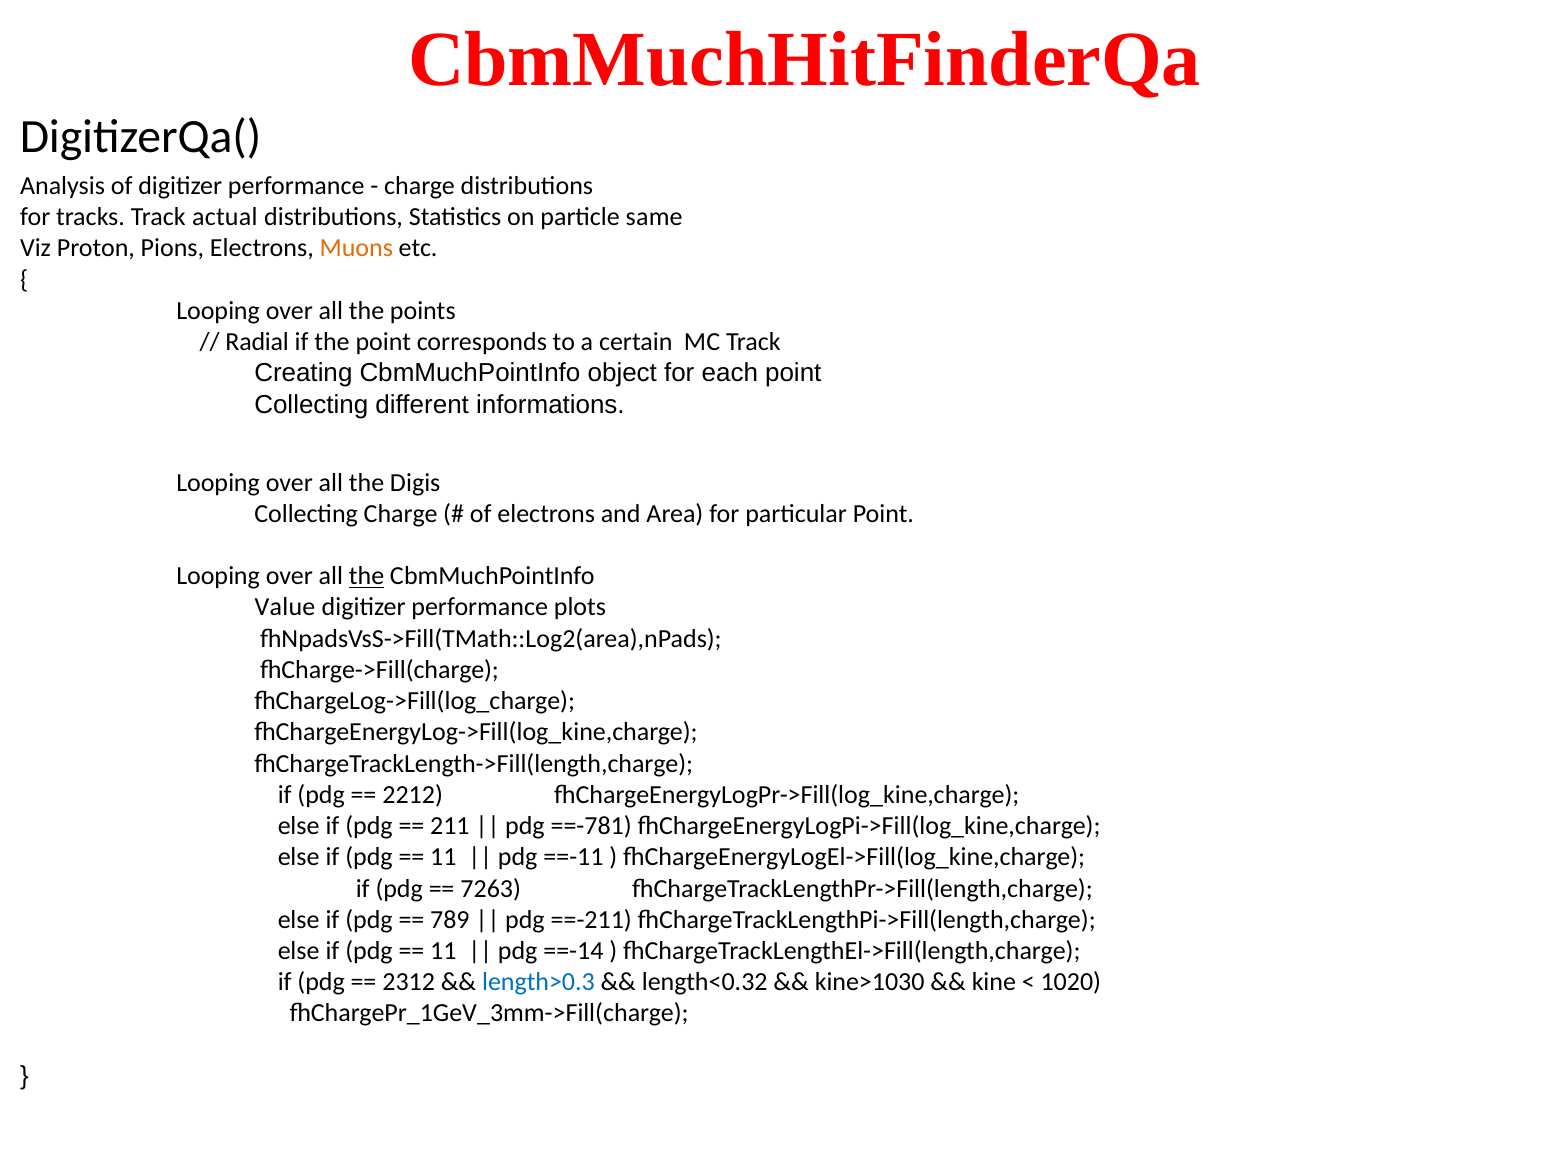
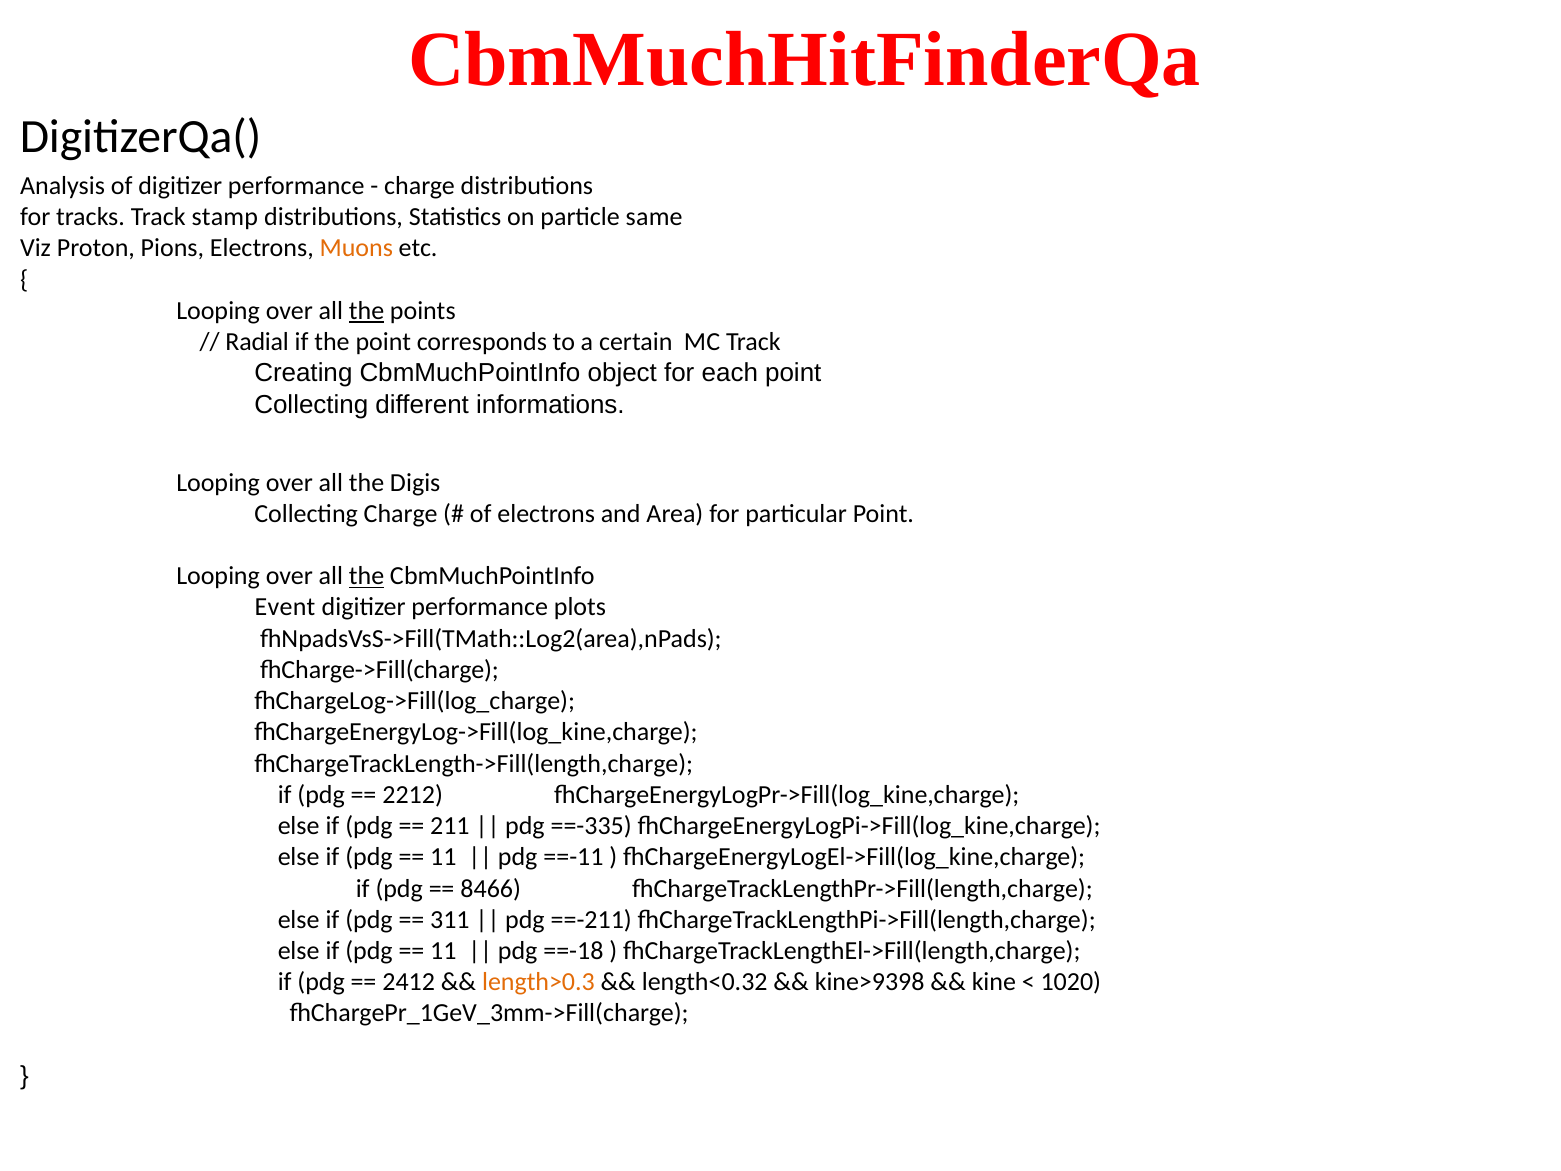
actual: actual -> stamp (225, 217)
the underline: none -> present (367, 311)
Value: Value -> Event (285, 607)
==-781: ==-781 -> ==-335 (591, 826)
7263: 7263 -> 8466 (491, 888)
789: 789 -> 311 (450, 919)
==-14: ==-14 -> ==-18 (573, 951)
2312: 2312 -> 2412 (409, 982)
length>0.3 colour: blue -> orange (538, 982)
kine>1030: kine>1030 -> kine>9398 (870, 982)
